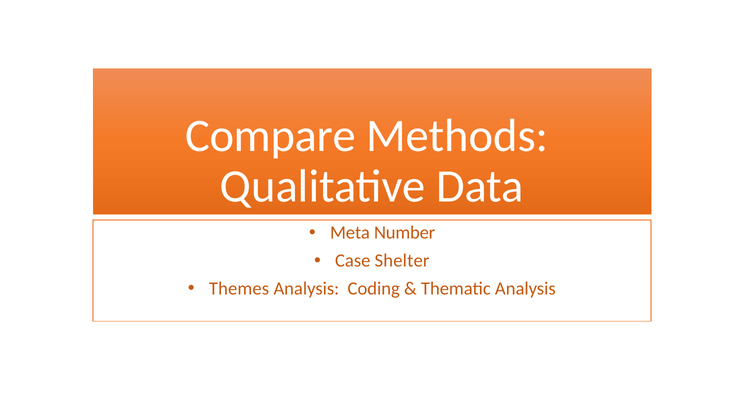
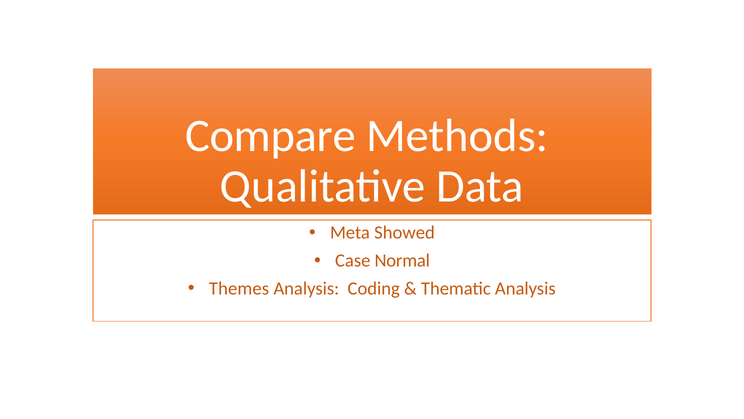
Number: Number -> Showed (404, 233)
Shelter: Shelter -> Normal (402, 260)
